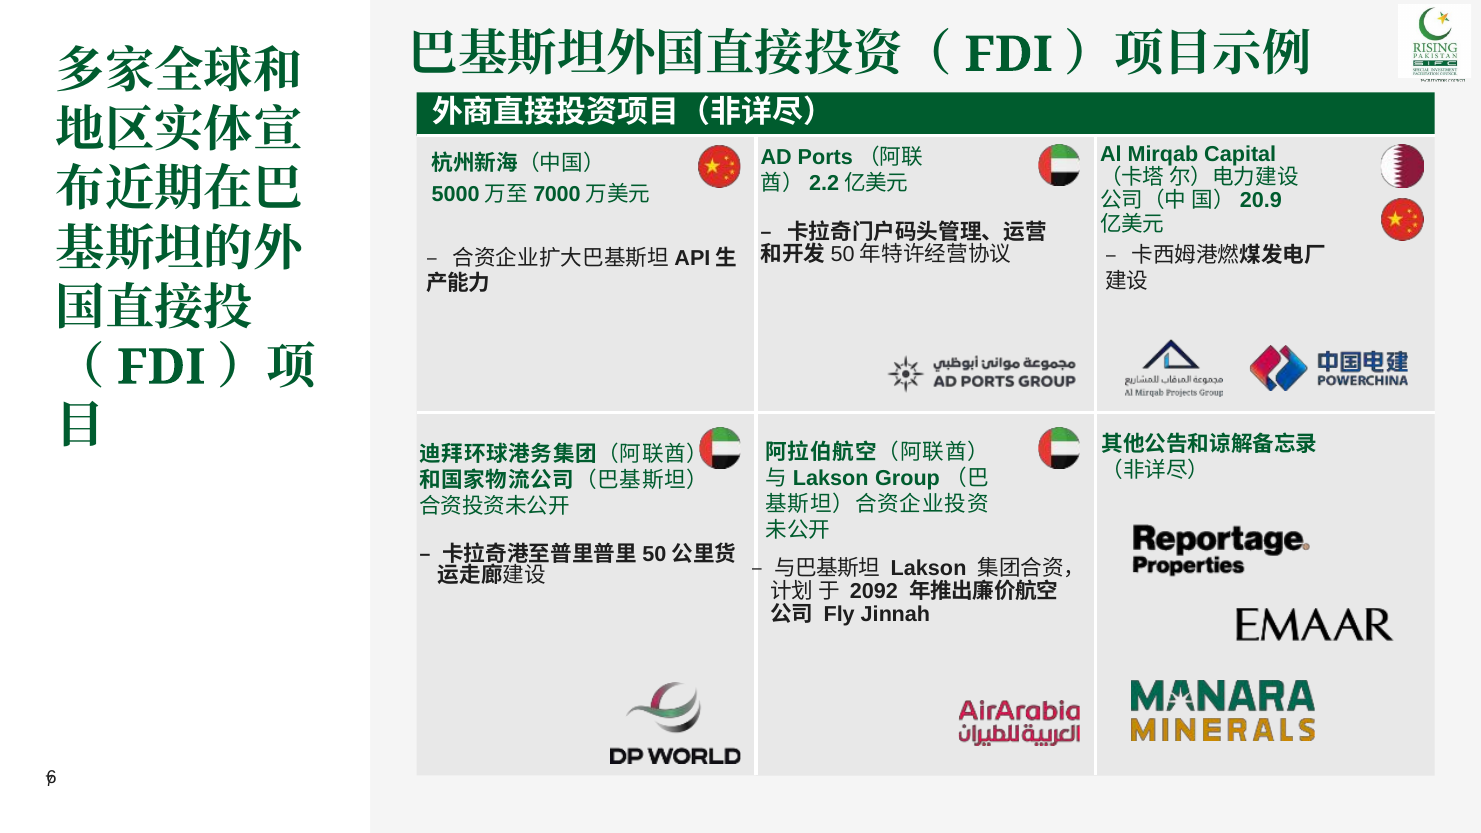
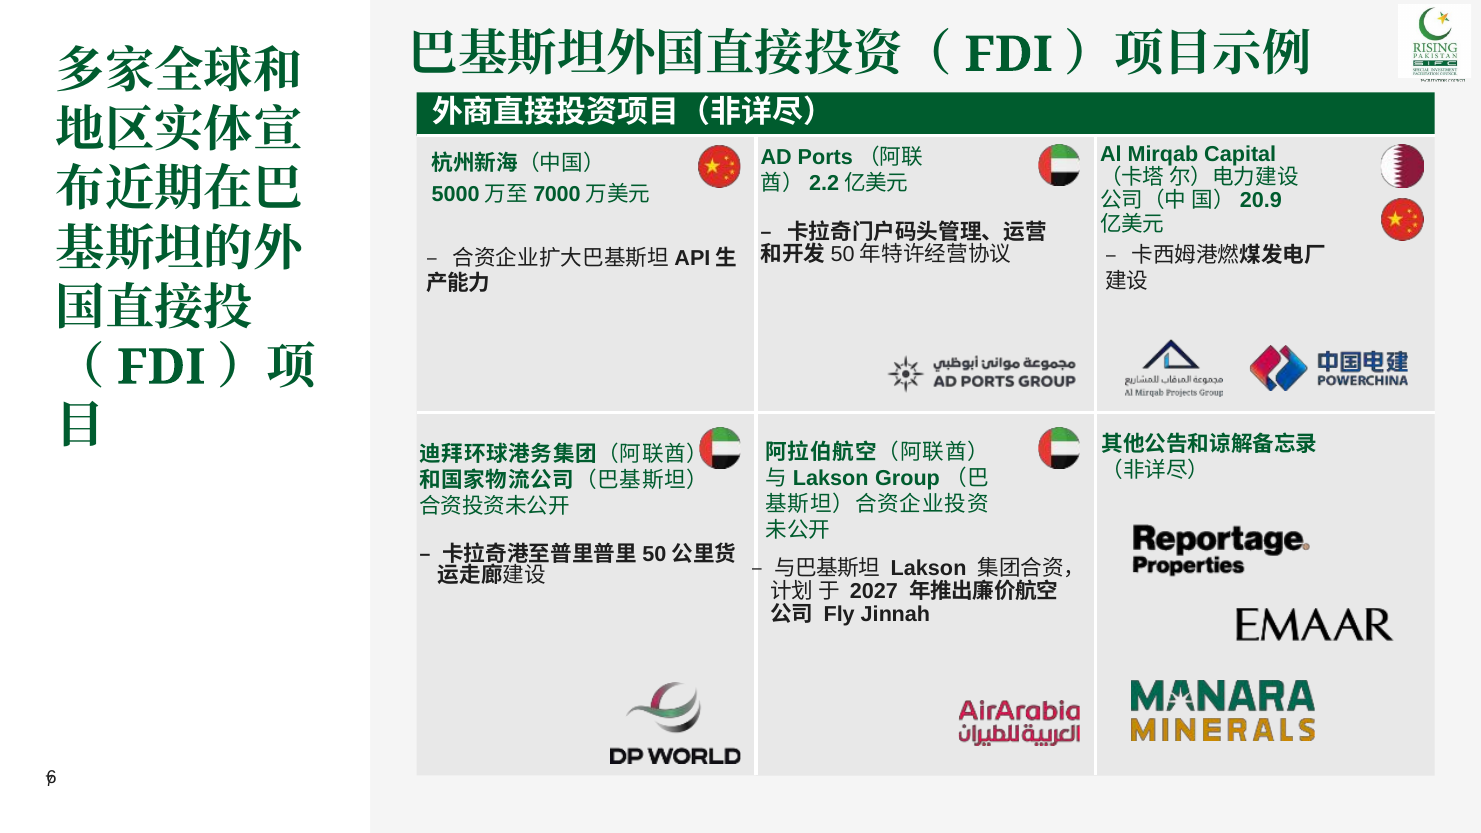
2092: 2092 -> 2027 (874, 592)
